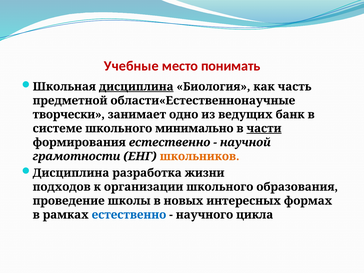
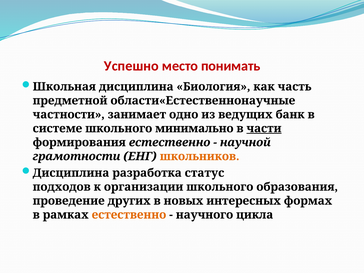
Учебные: Учебные -> Успешно (131, 66)
дисциплина underline: present -> none (136, 87)
творчески: творчески -> частности (69, 115)
жизни: жизни -> статус (205, 173)
школы: школы -> других (129, 201)
естественно colour: blue -> orange (129, 215)
